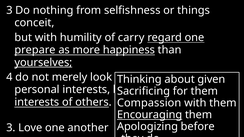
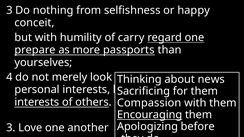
things: things -> happy (194, 10)
happiness: happiness -> passports (129, 50)
yourselves underline: present -> none (43, 63)
given: given -> news (211, 79)
